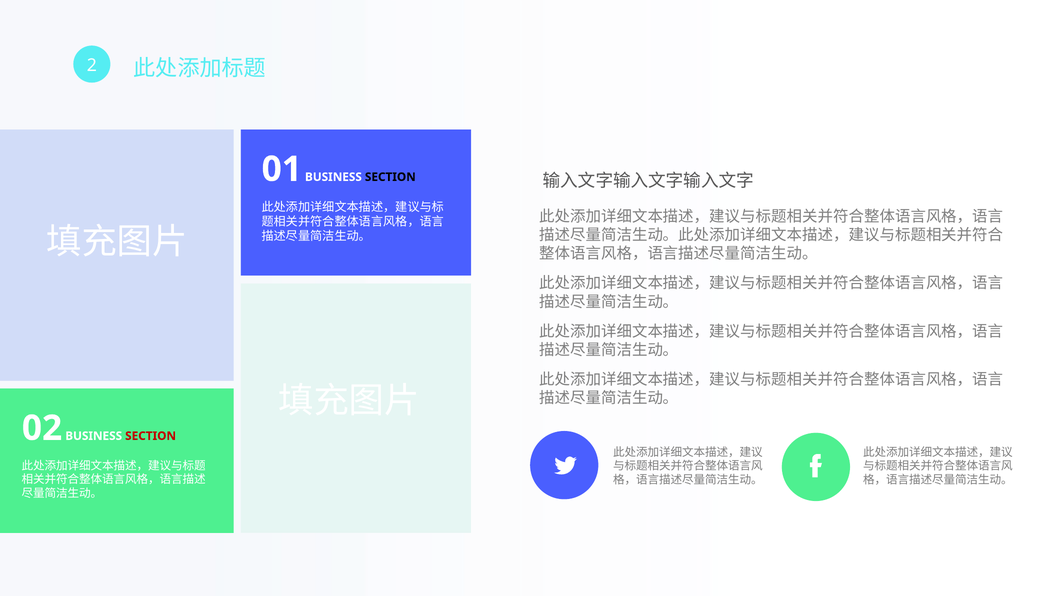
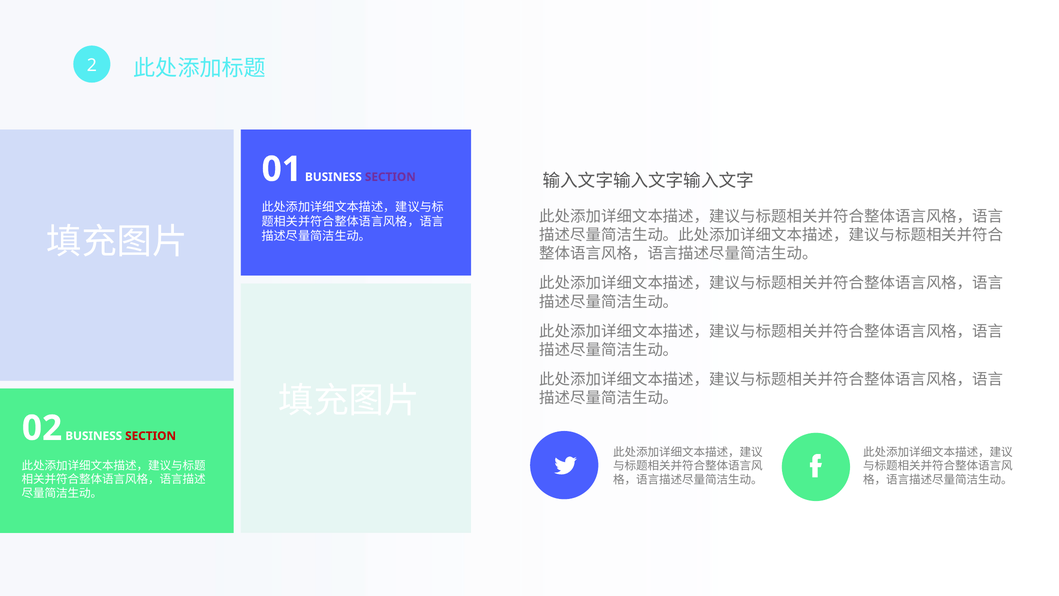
SECTION colour: black -> purple (390, 177)
